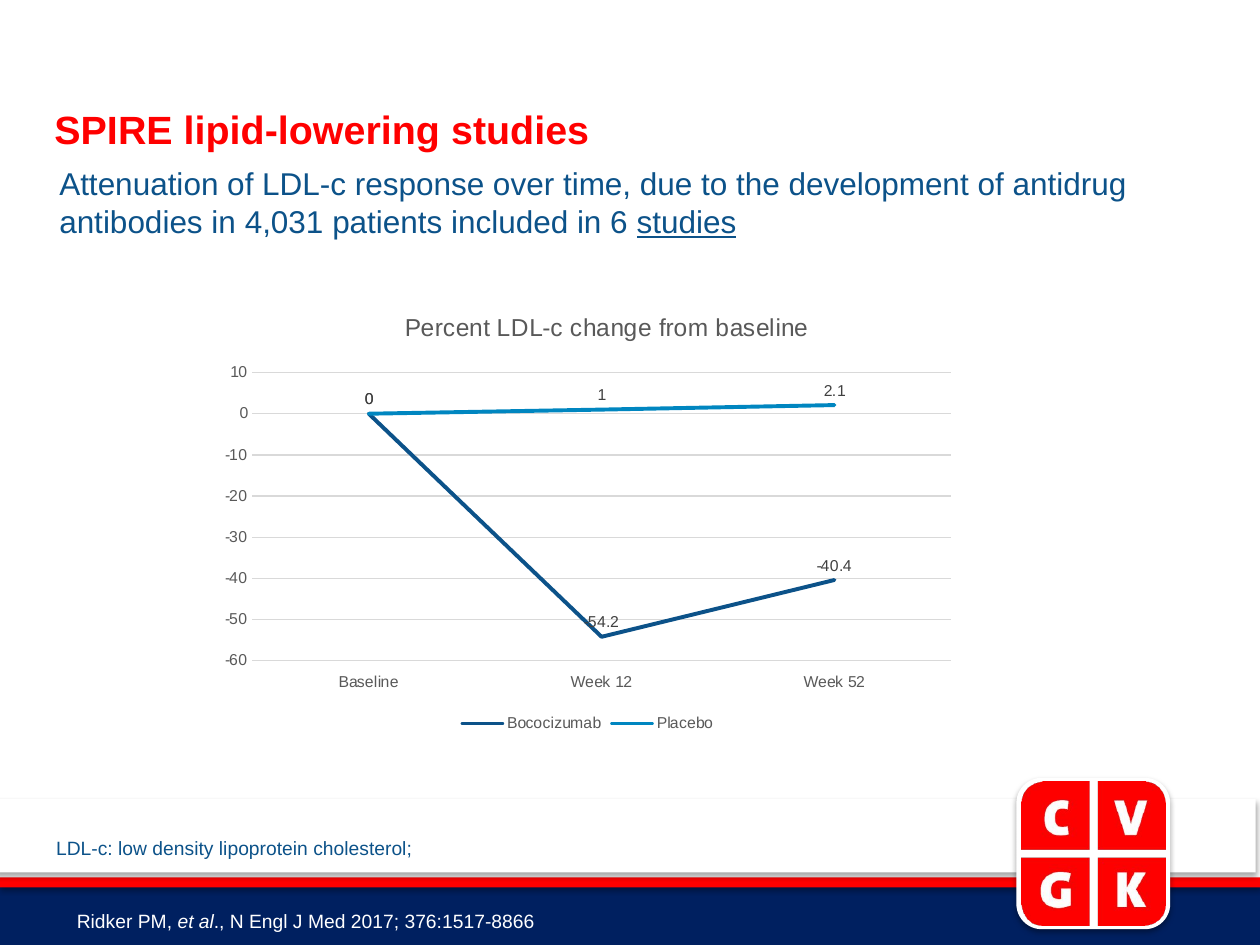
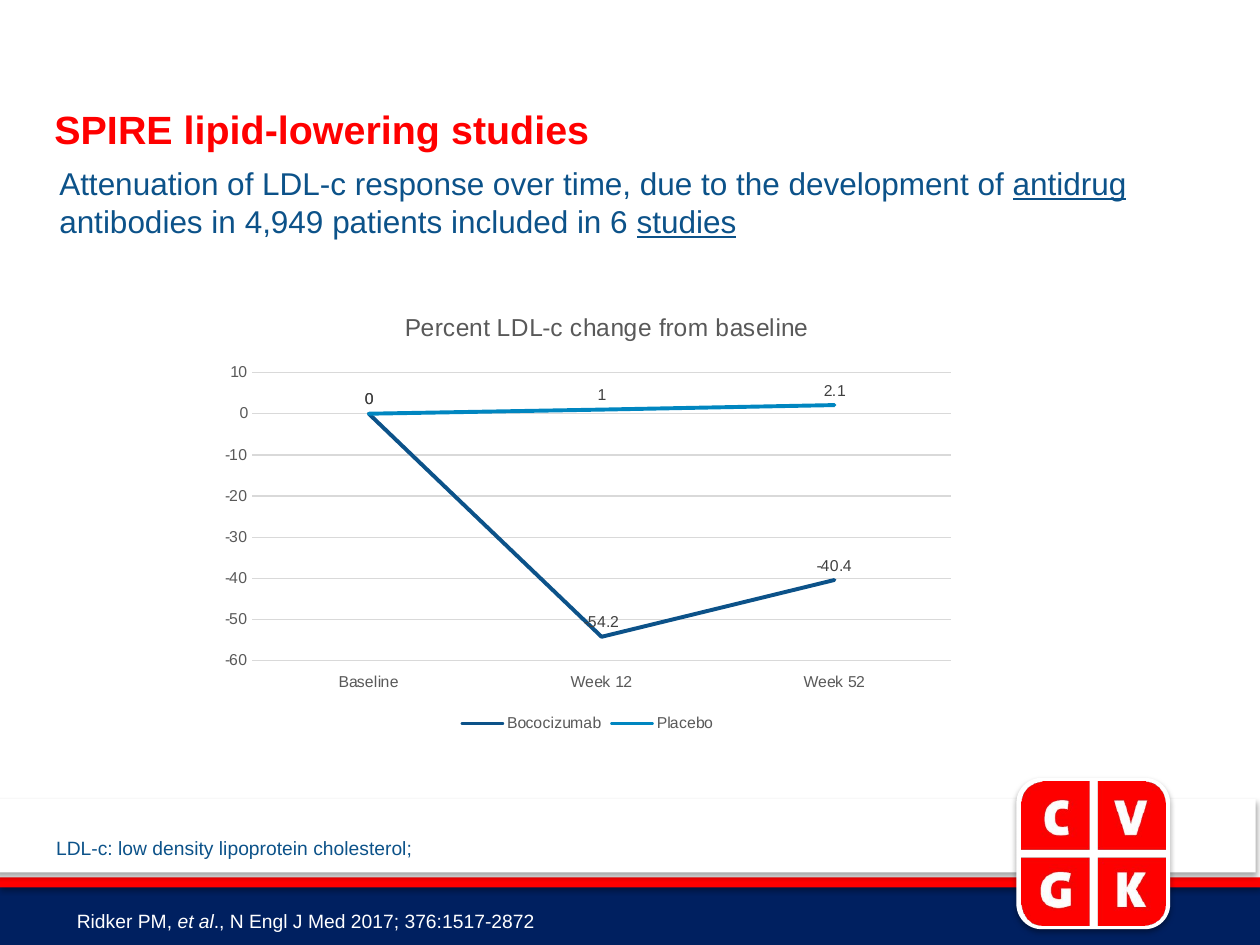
antidrug underline: none -> present (1069, 186)
4,031: 4,031 -> 4,949 (284, 223)
376:1517-8866: 376:1517-8866 -> 376:1517-2872 (469, 922)
